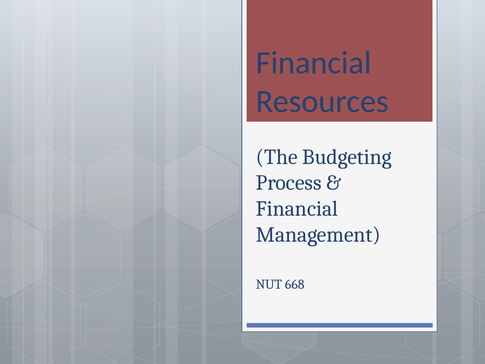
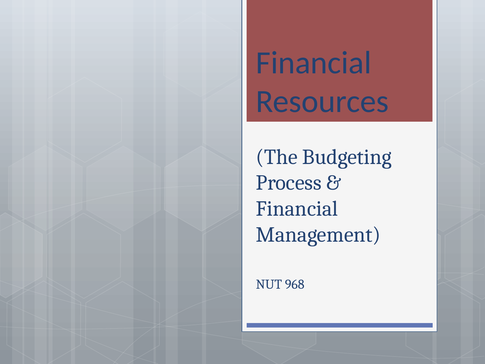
668: 668 -> 968 (295, 284)
